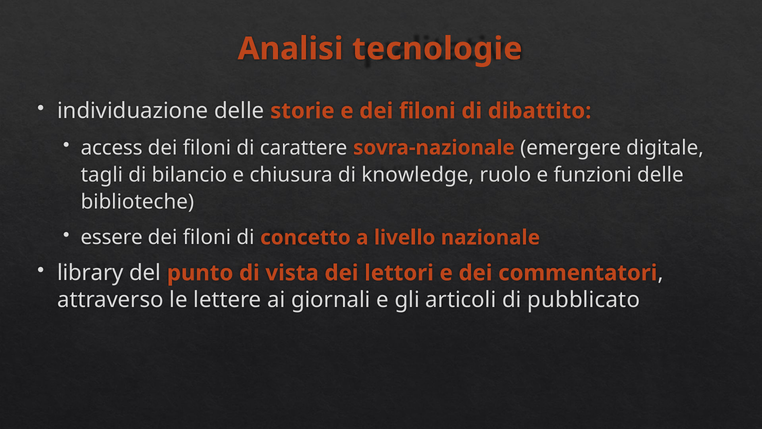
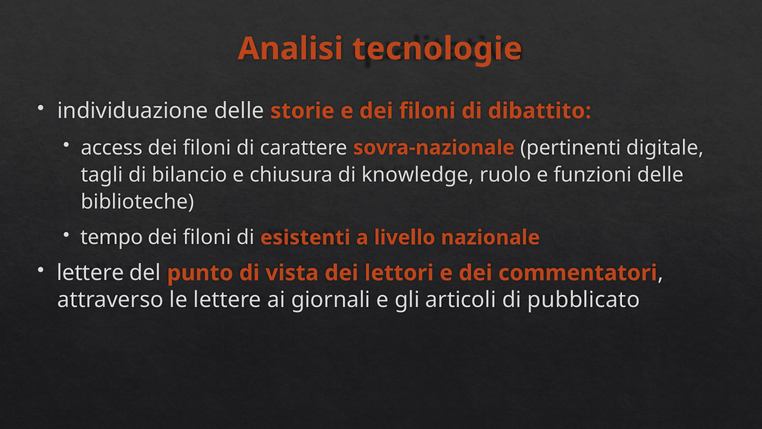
emergere: emergere -> pertinenti (571, 148)
essere: essere -> tempo (112, 237)
concetto: concetto -> esistenti (305, 237)
library: library -> lettere (90, 273)
